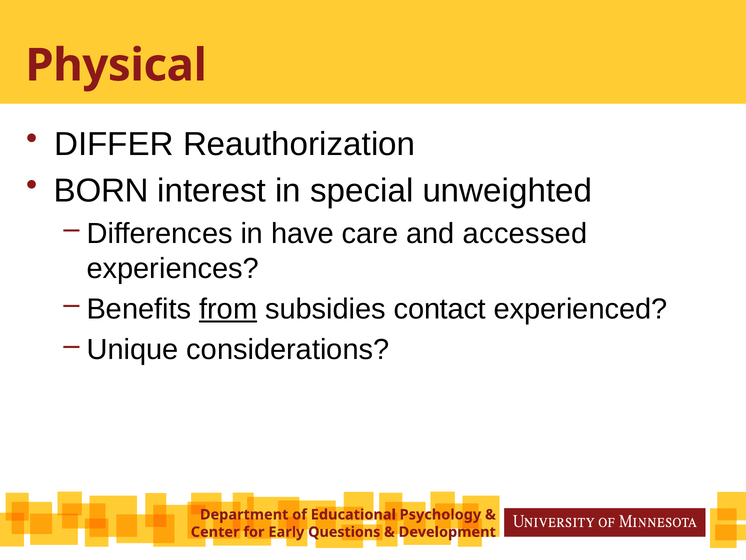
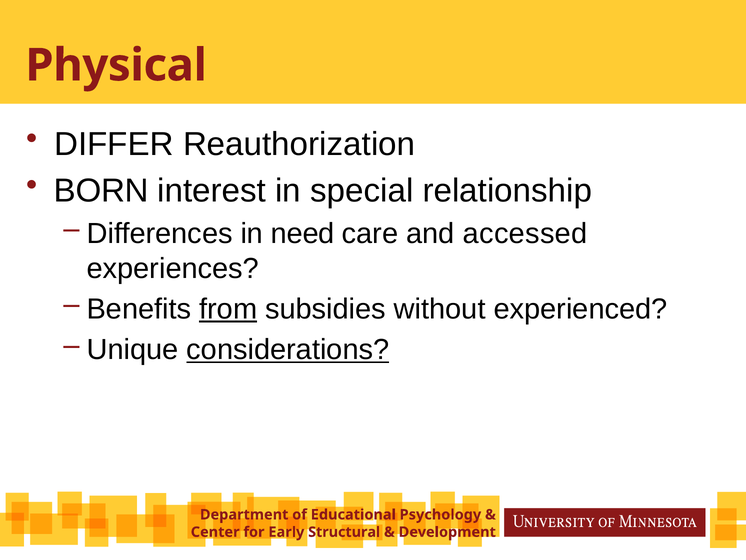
unweighted: unweighted -> relationship (507, 191)
have: have -> need (303, 233)
contact: contact -> without (440, 309)
considerations underline: none -> present (288, 349)
Questions: Questions -> Structural (344, 532)
